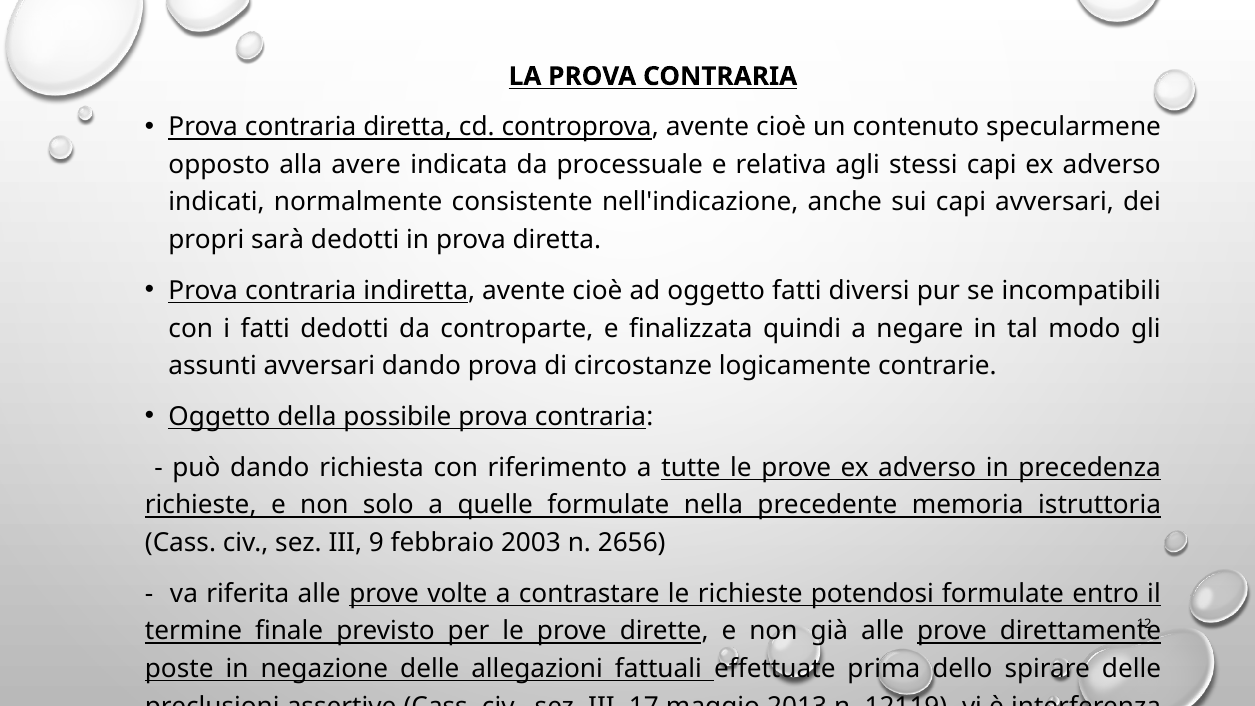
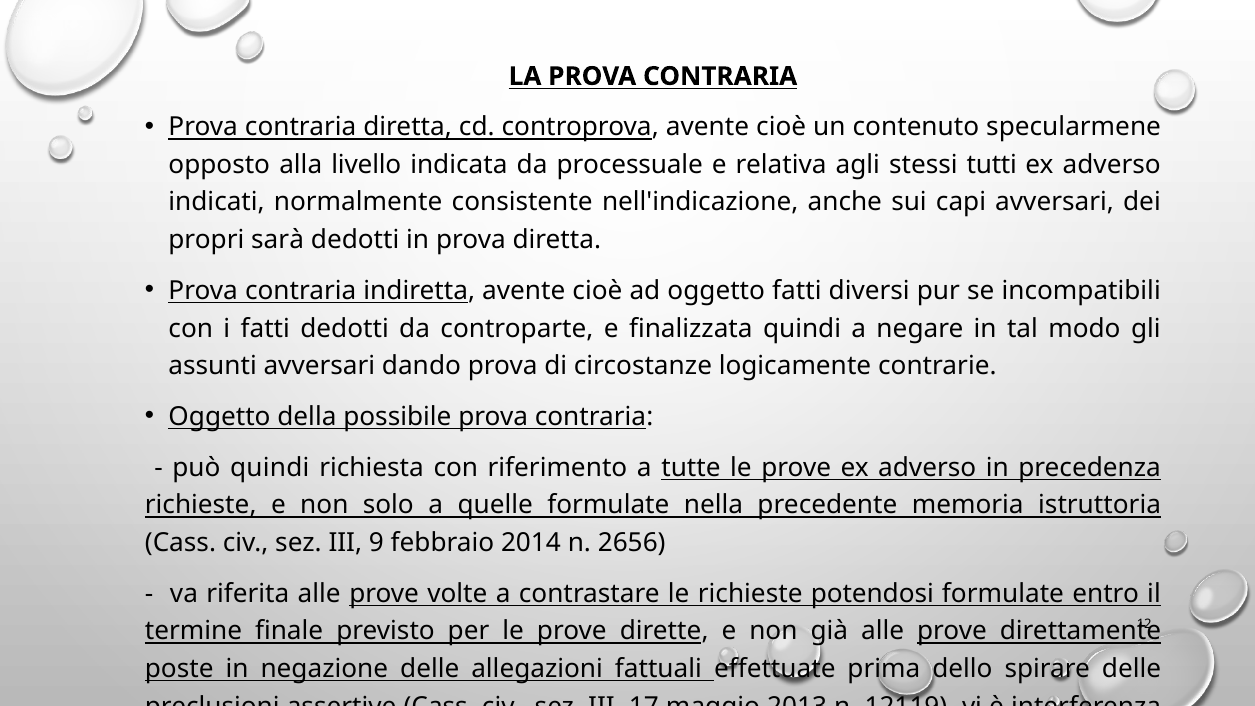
avere: avere -> livello (366, 165)
stessi capi: capi -> tutti (992, 165)
può dando: dando -> quindi (270, 467)
2003: 2003 -> 2014 (531, 543)
